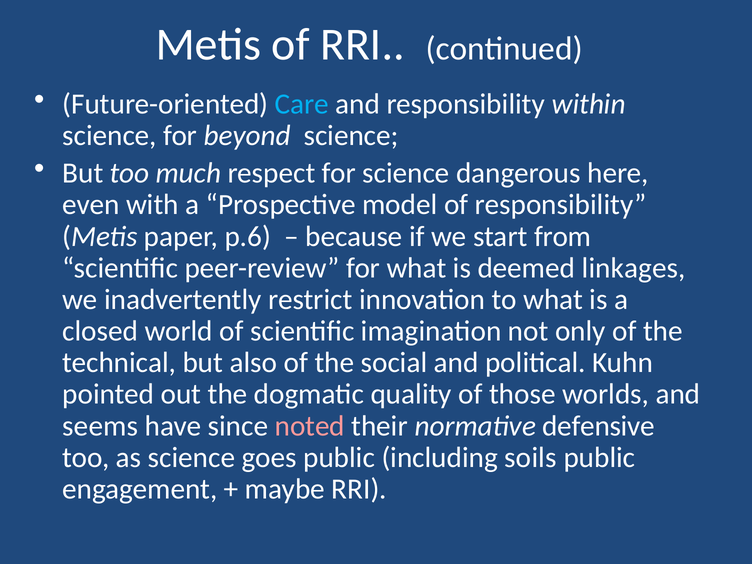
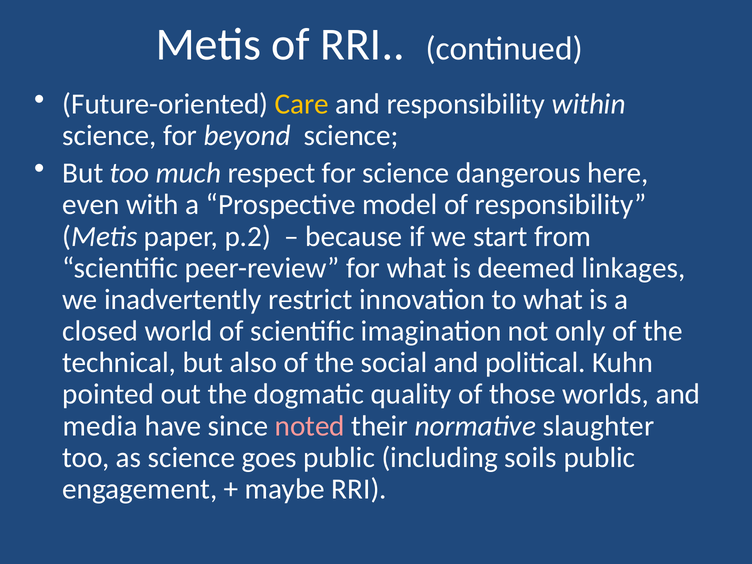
Care colour: light blue -> yellow (302, 104)
p.6: p.6 -> p.2 (248, 236)
seems: seems -> media (100, 426)
defensive: defensive -> slaughter (598, 426)
